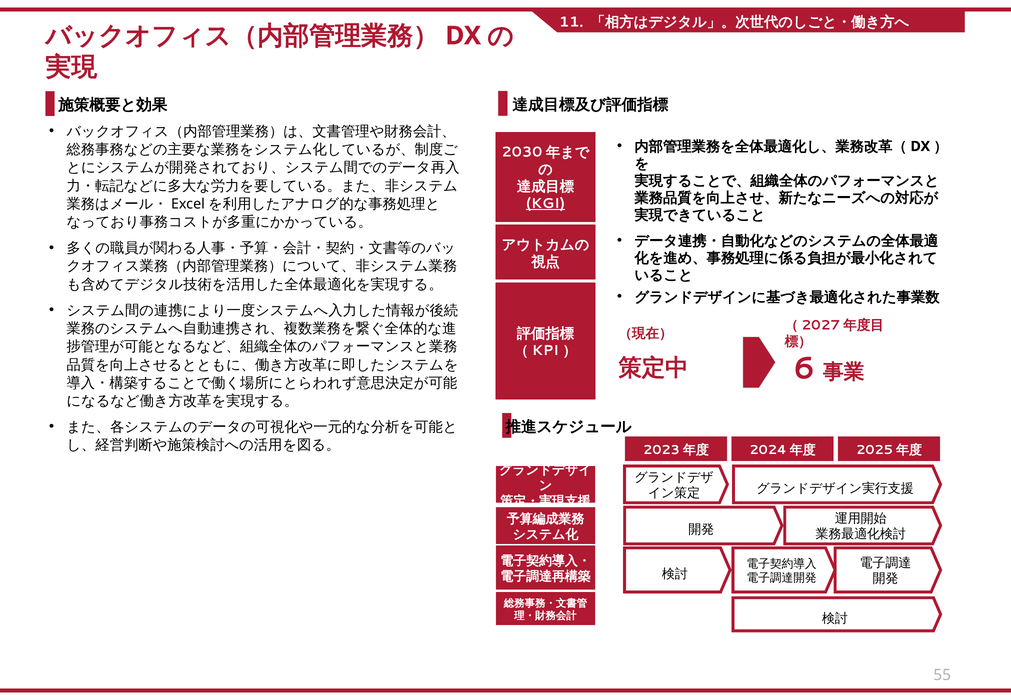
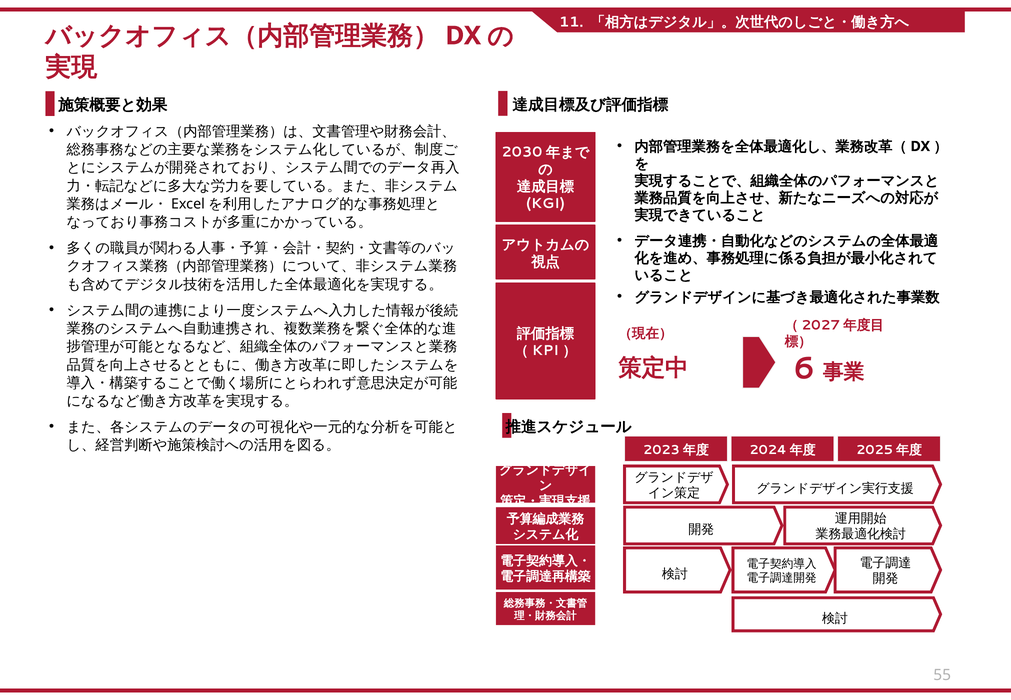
KGI underline: present -> none (545, 204)
